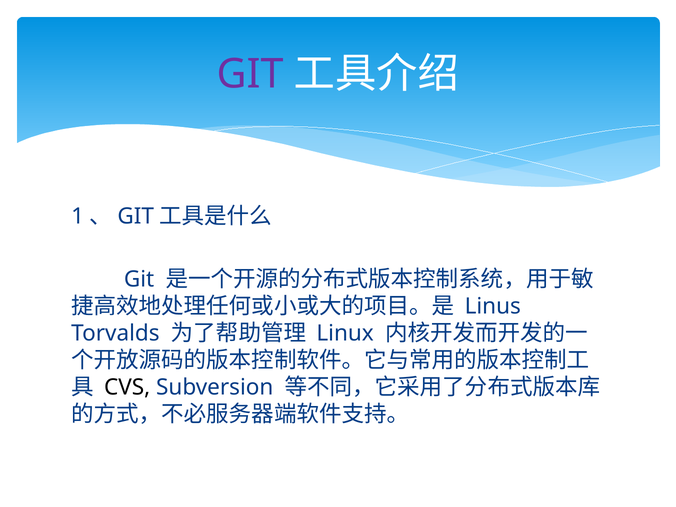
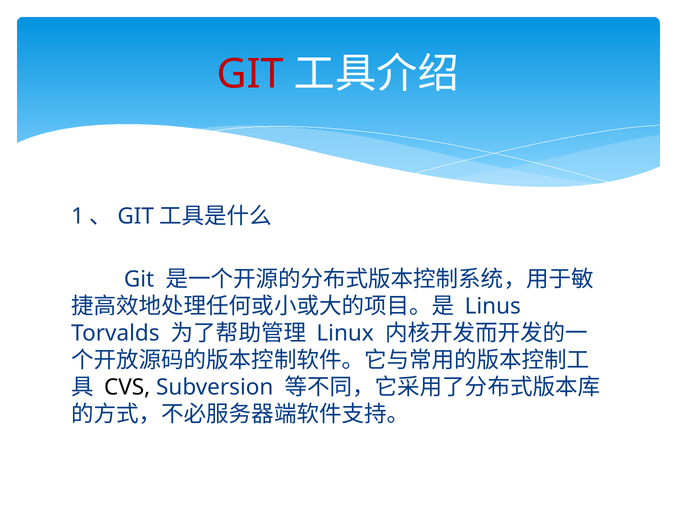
GIT colour: purple -> red (250, 74)
